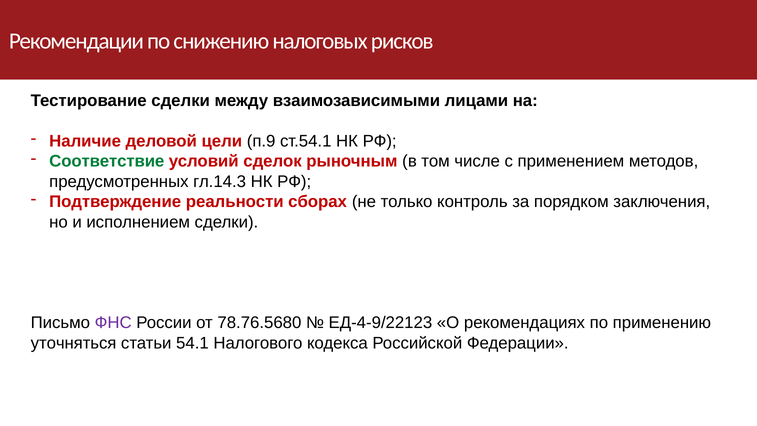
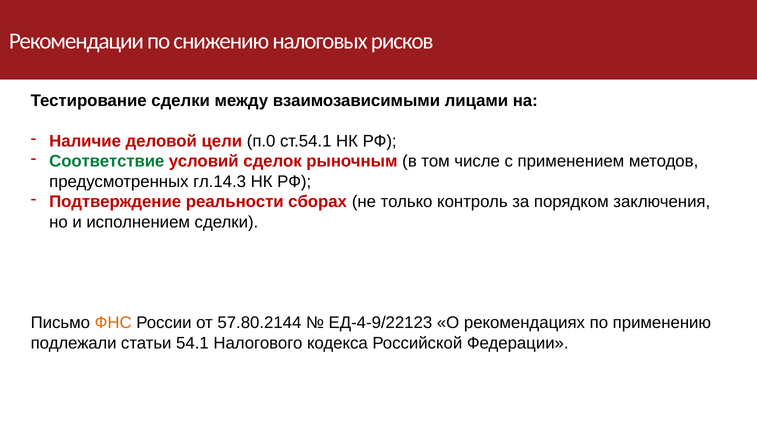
п.9: п.9 -> п.0 (261, 141)
ФНС colour: purple -> orange (113, 323)
78.76.5680: 78.76.5680 -> 57.80.2144 (259, 323)
уточняться: уточняться -> подлежали (74, 343)
